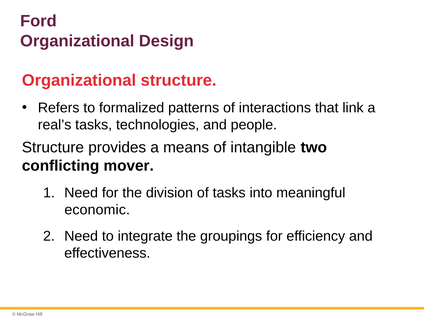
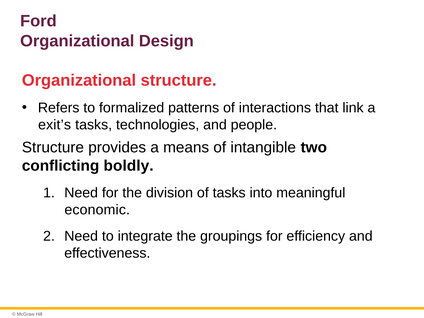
real’s: real’s -> exit’s (55, 125)
mover: mover -> boldly (129, 166)
